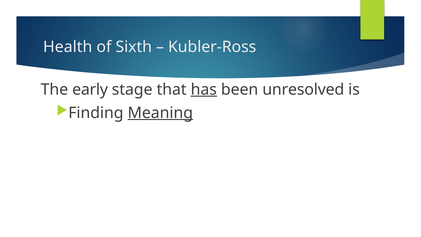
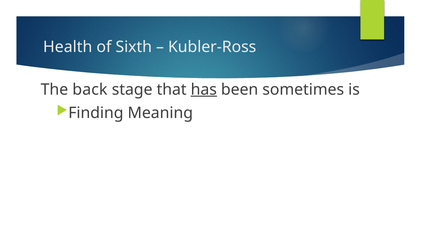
early: early -> back (90, 89)
unresolved: unresolved -> sometimes (303, 89)
Meaning underline: present -> none (160, 113)
